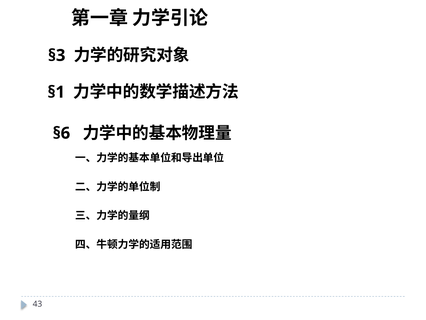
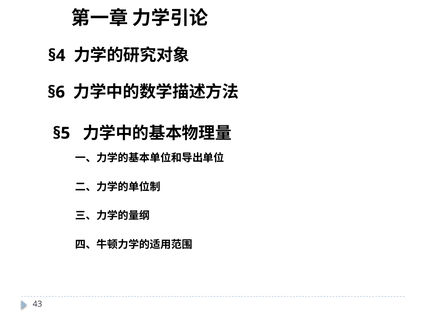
§3: §3 -> §4 (57, 55)
§1: §1 -> §6 (56, 92)
§6: §6 -> §5 (61, 133)
